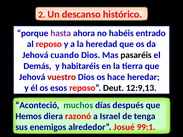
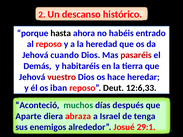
hasta colour: purple -> black (61, 33)
pasaréis colour: black -> red (136, 55)
esos: esos -> iban (59, 88)
12:9,13: 12:9,13 -> 12:6,33 (141, 88)
Hemos: Hemos -> Aparte (29, 116)
razonó: razonó -> abraza (78, 116)
99:1: 99:1 -> 29:1 (146, 127)
